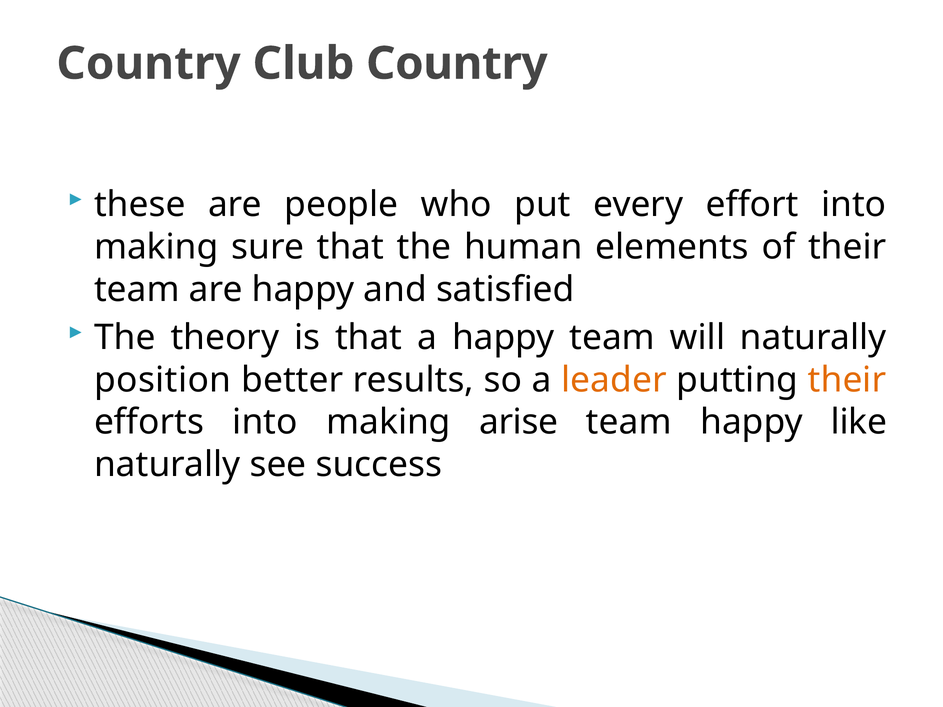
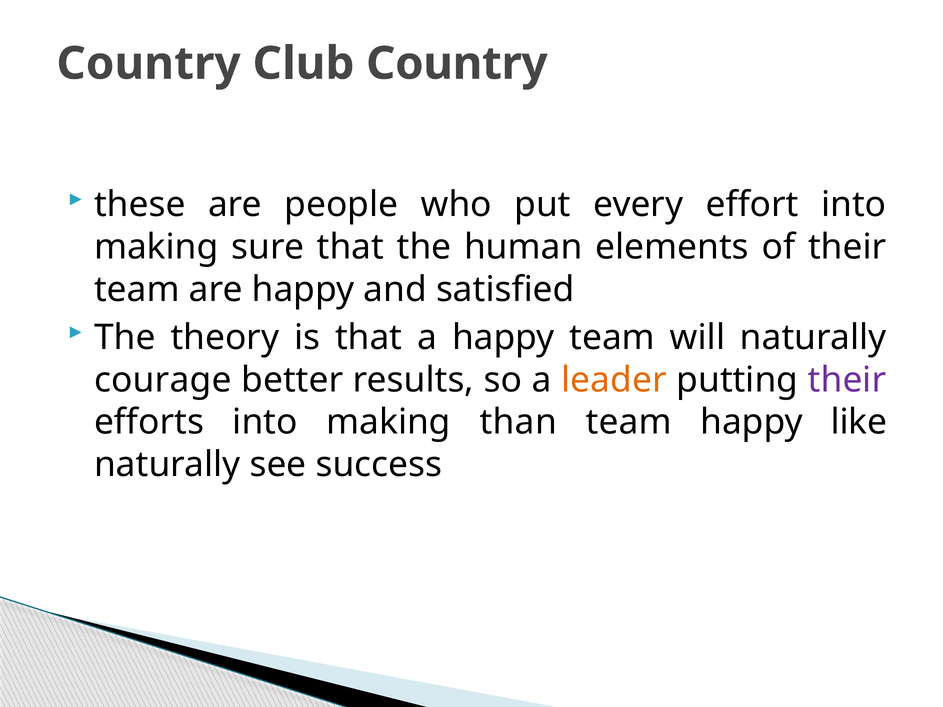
position: position -> courage (163, 380)
their colour: orange -> purple (847, 380)
arise: arise -> than (518, 422)
